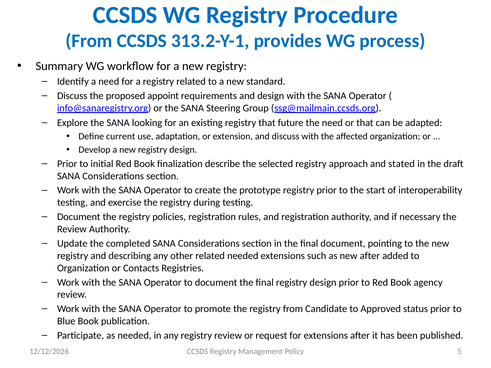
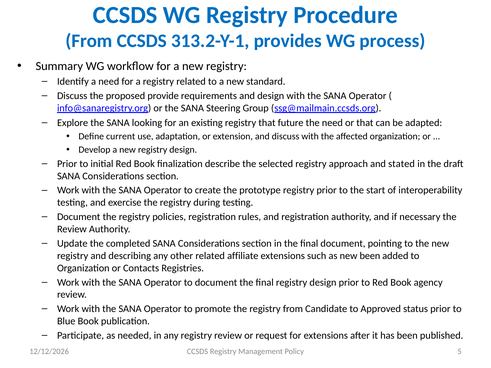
appoint: appoint -> provide (163, 96)
related needed: needed -> affiliate (243, 256)
new after: after -> been (370, 256)
